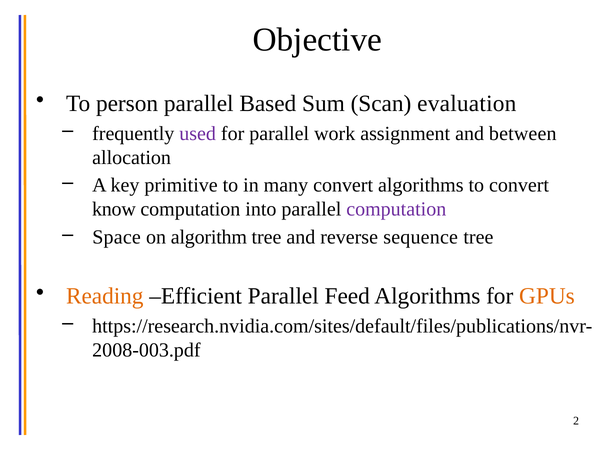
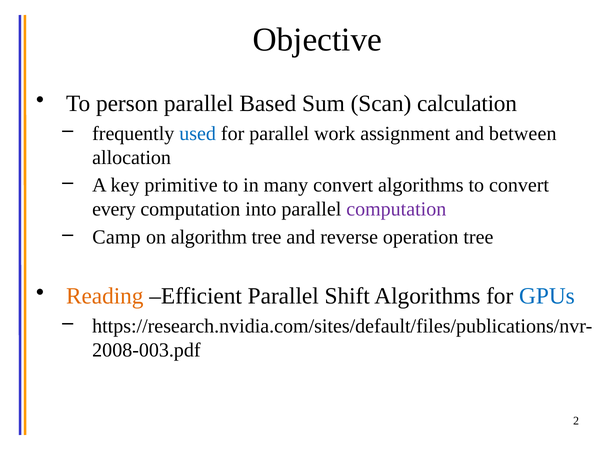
evaluation: evaluation -> calculation (467, 104)
used colour: purple -> blue (198, 133)
know: know -> every (114, 209)
Space: Space -> Camp (117, 237)
sequence: sequence -> operation (421, 237)
Feed: Feed -> Shift (347, 296)
GPUs colour: orange -> blue (547, 296)
